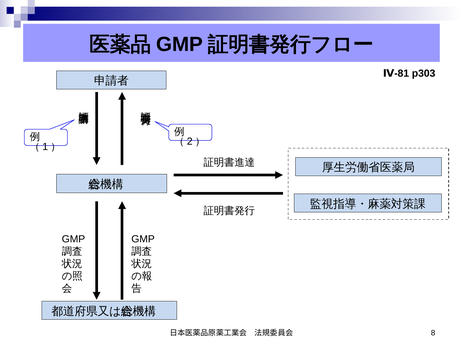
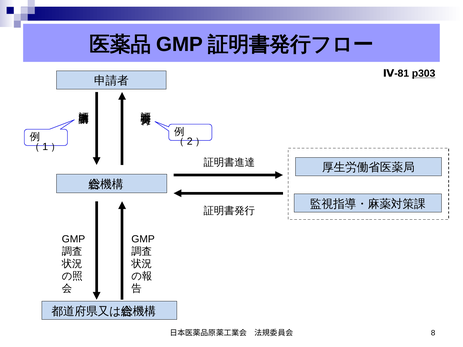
p303 underline: none -> present (424, 73)
